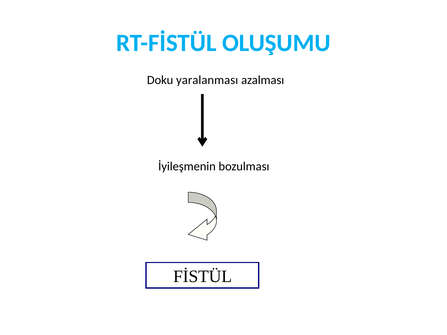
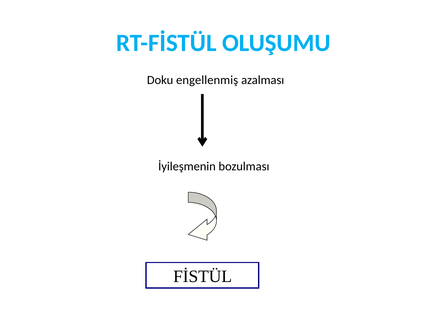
yaralanması: yaralanması -> engellenmiş (207, 80)
